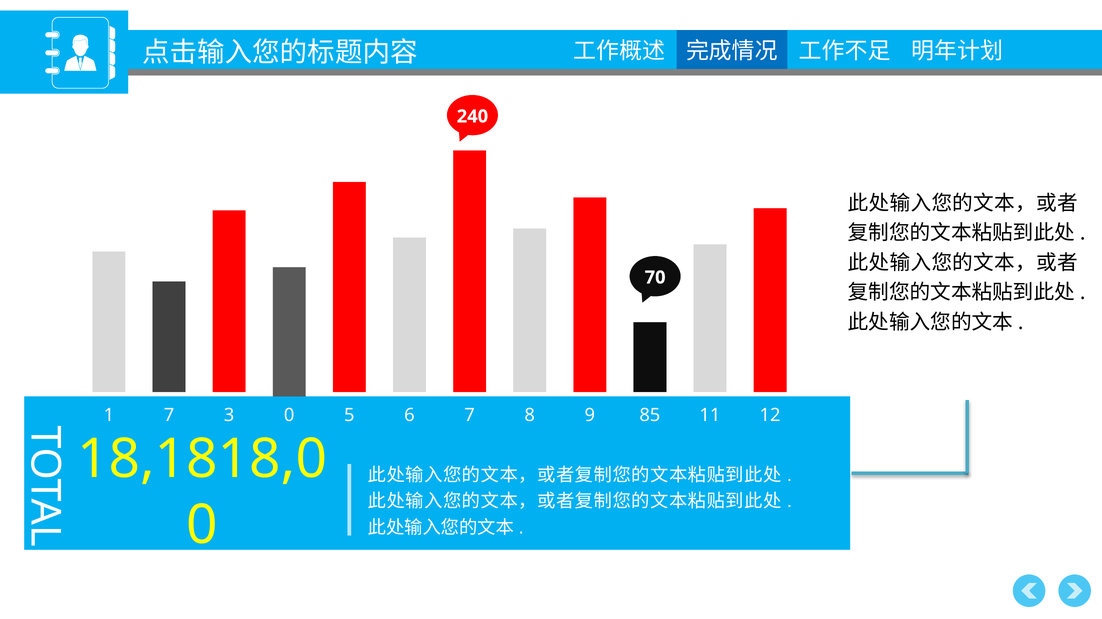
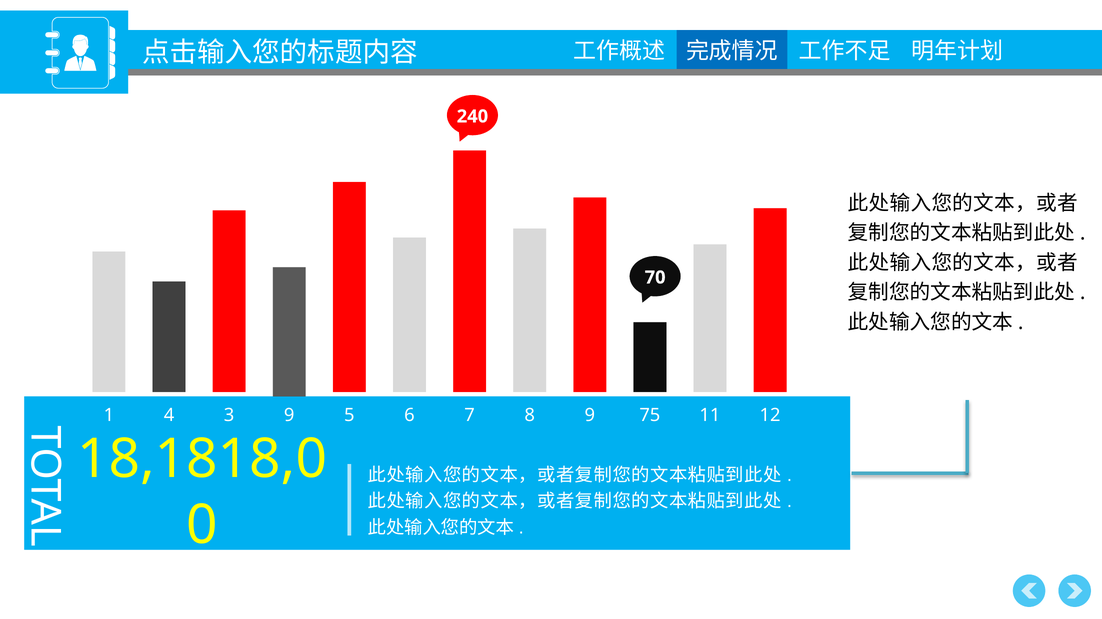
1 7: 7 -> 4 (169, 415)
3 0: 0 -> 9 (289, 415)
85: 85 -> 75 (650, 415)
